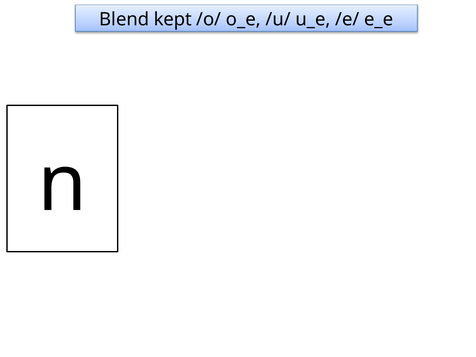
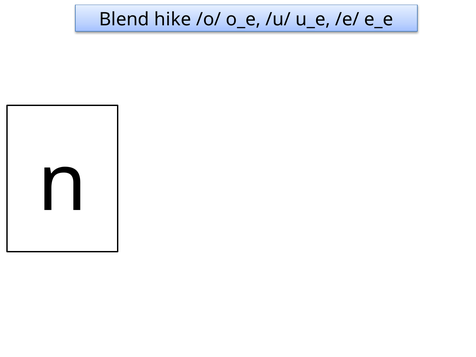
kept: kept -> hike (173, 19)
